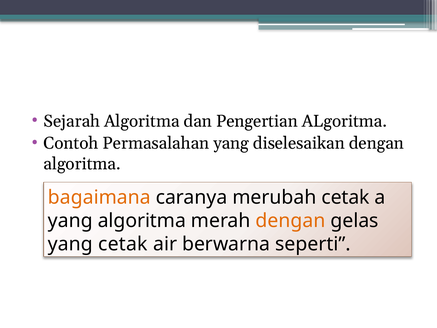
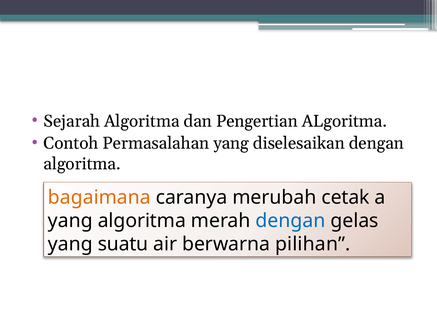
dengan colour: orange -> blue (291, 221)
yang cetak: cetak -> suatu (123, 244)
seperti: seperti -> pilihan (313, 244)
